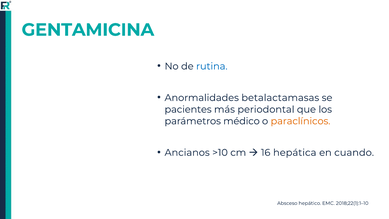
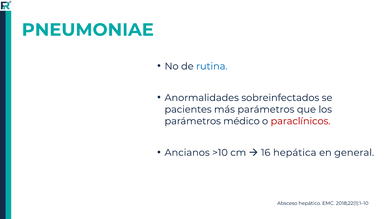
GENTAMICINA: GENTAMICINA -> PNEUMONIAE (88, 30)
betalactamasas: betalactamasas -> sobreinfectados (280, 98)
más periodontal: periodontal -> parámetros (266, 109)
paraclínicos colour: orange -> red (300, 121)
cuando: cuando -> general (354, 152)
